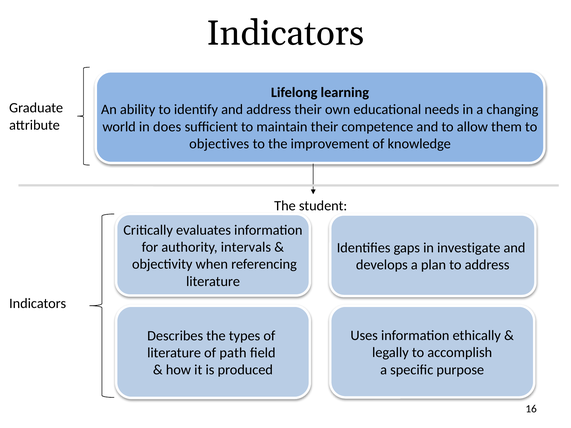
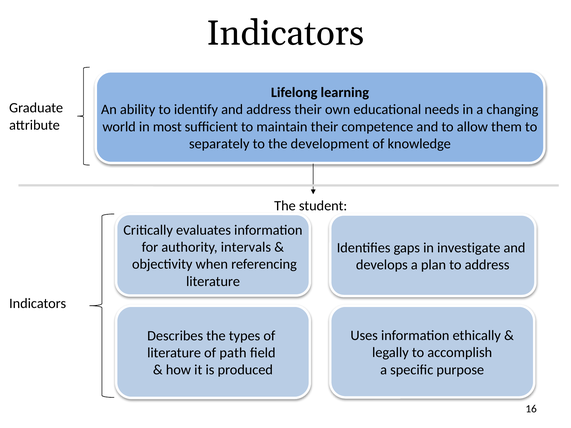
does: does -> most (167, 127)
objectives: objectives -> separately (219, 144)
improvement: improvement -> development (330, 144)
